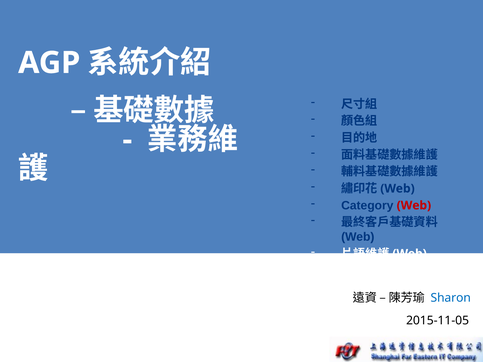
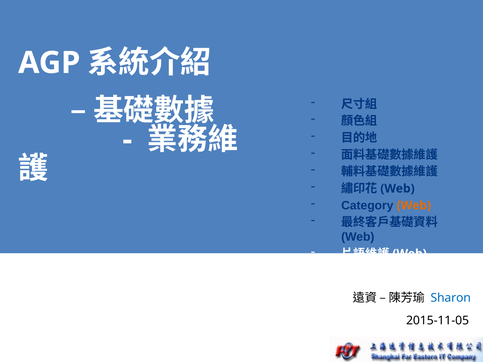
Web colour: red -> orange (414, 206)
